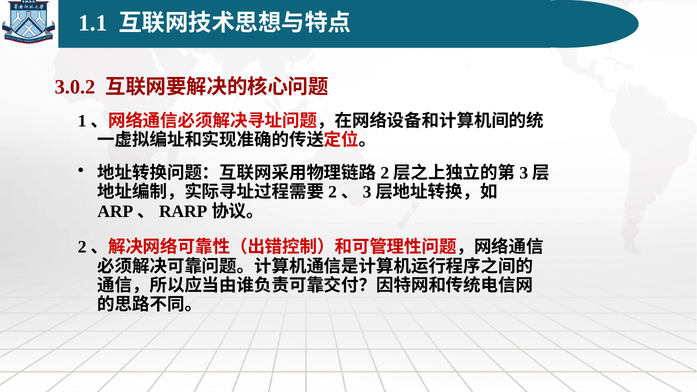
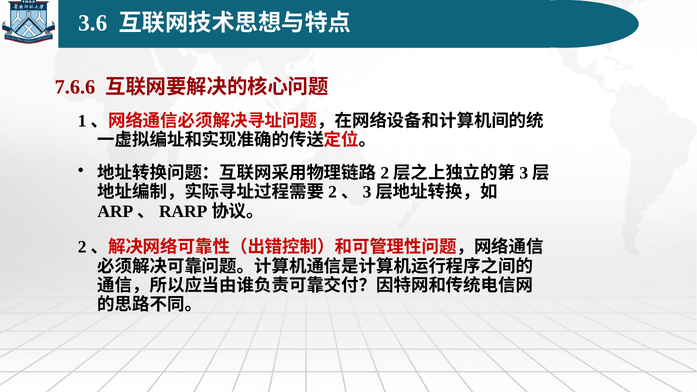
1.1: 1.1 -> 3.6 (93, 23)
3.0.2: 3.0.2 -> 7.6.6 (75, 87)
